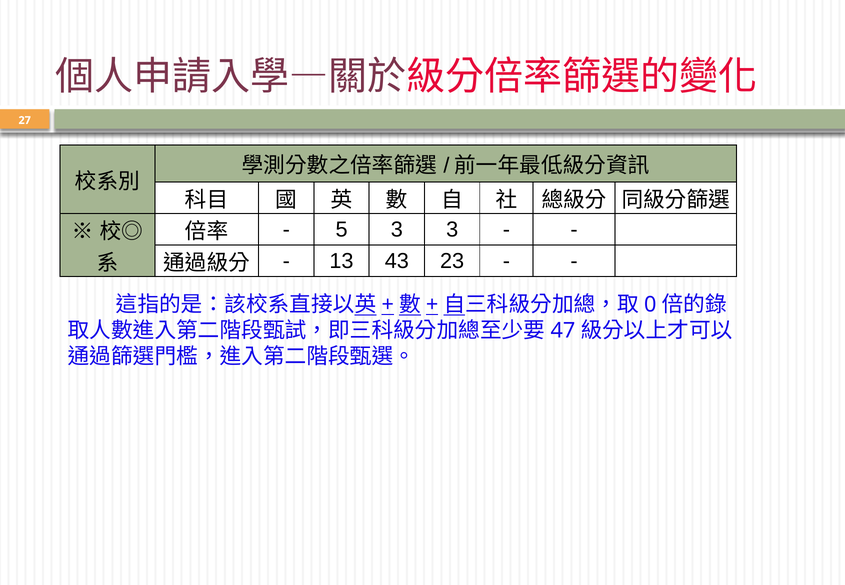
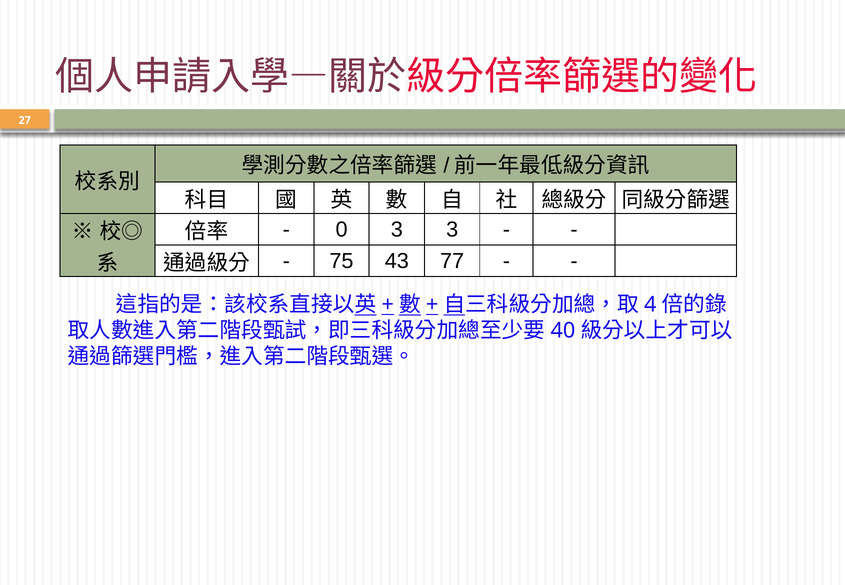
5: 5 -> 0 (342, 230)
13: 13 -> 75 (342, 261)
23: 23 -> 77 (452, 261)
0: 0 -> 4 (650, 305)
47: 47 -> 40 (563, 331)
